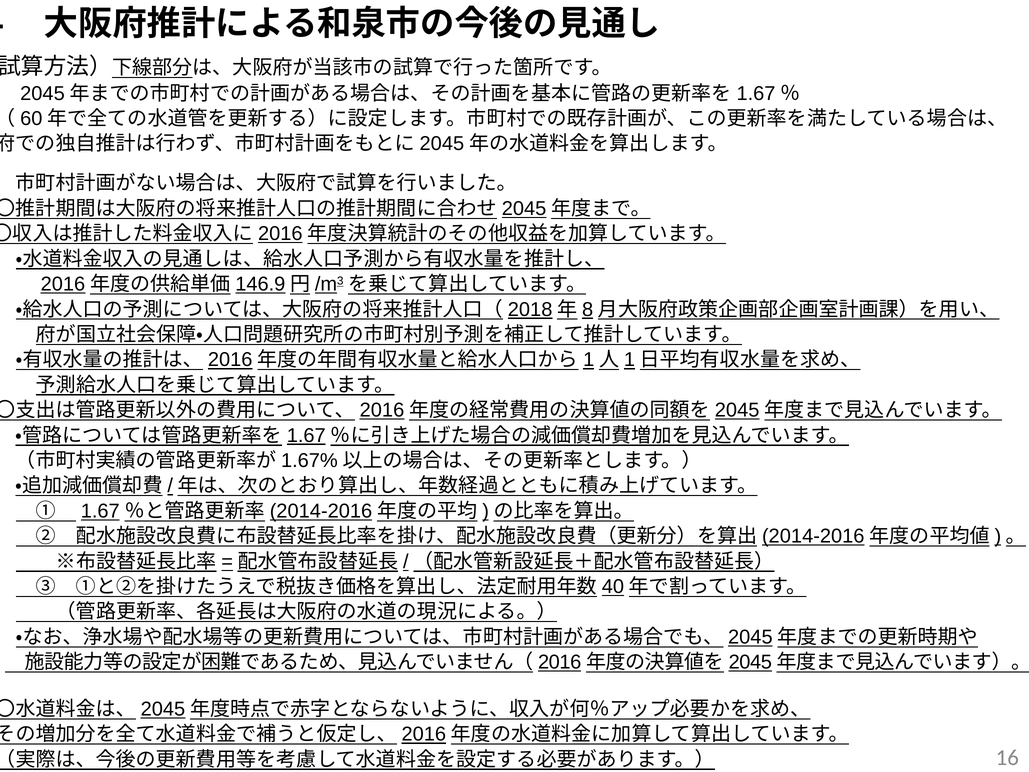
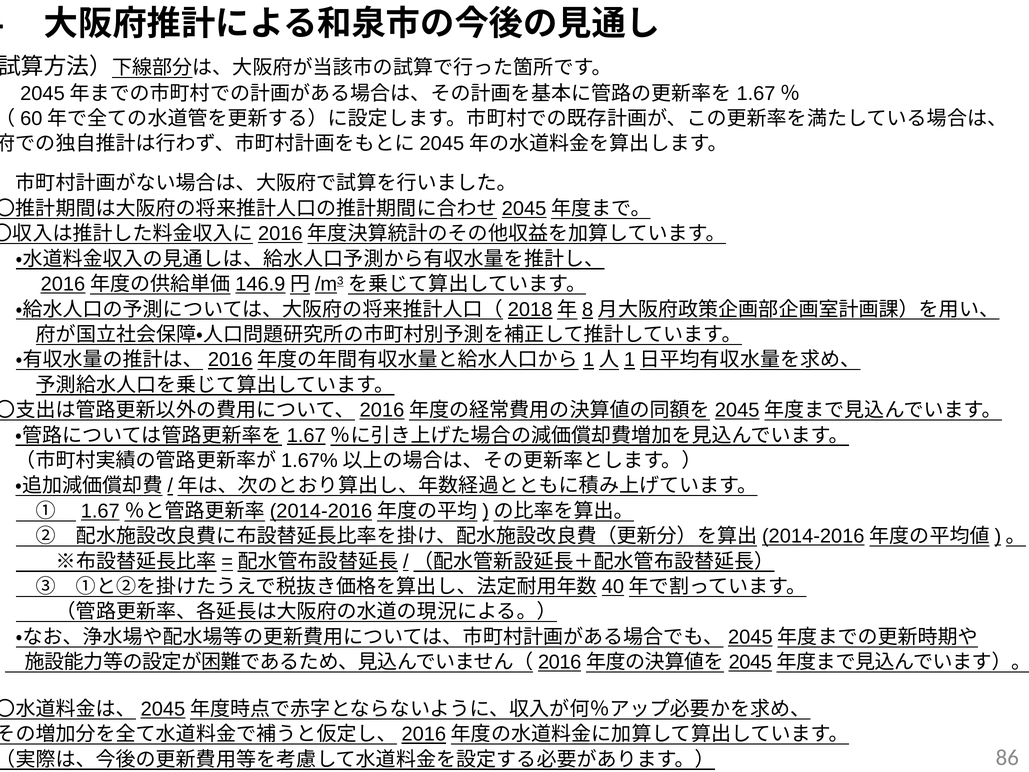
16: 16 -> 86 (1007, 758)
